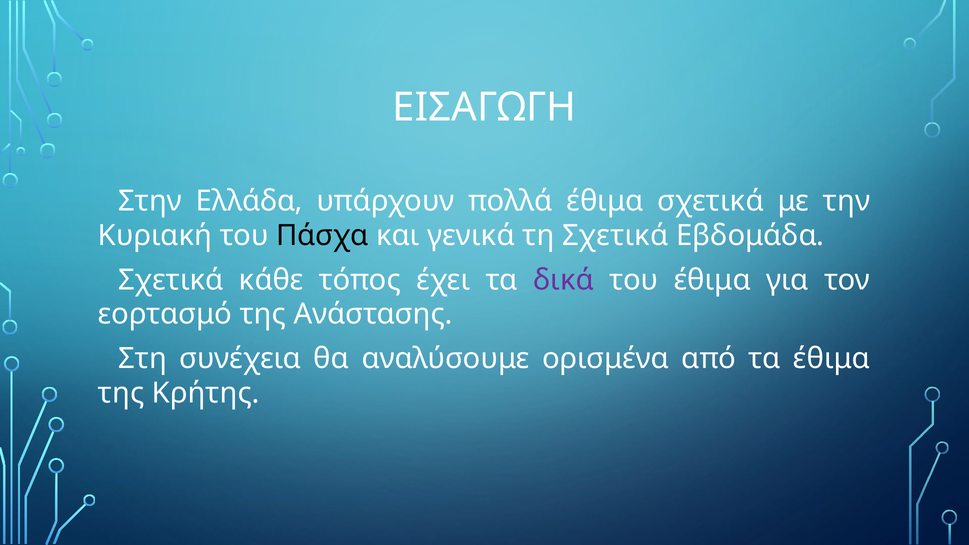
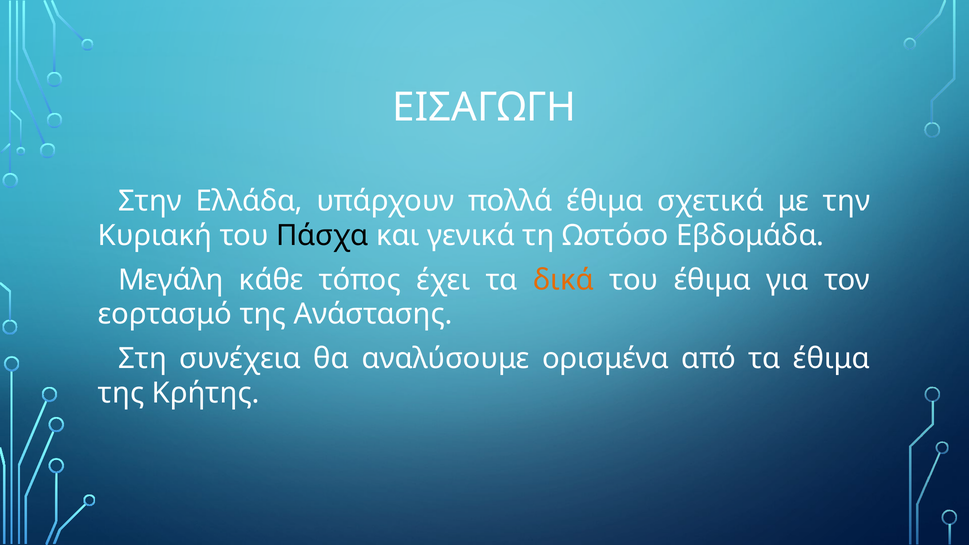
τη Σχετικά: Σχετικά -> Ωστόσο (615, 236)
Σχετικά: Σχετικά -> Μεγάλη (171, 280)
δικά colour: purple -> orange (564, 280)
